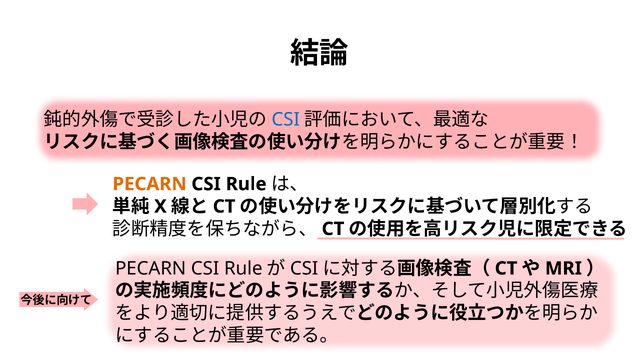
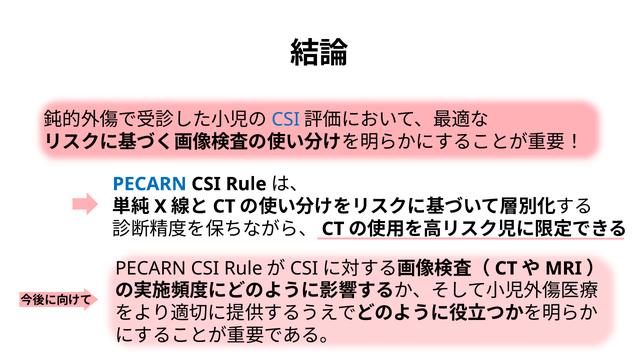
PECARN colour: orange -> blue (150, 184)
